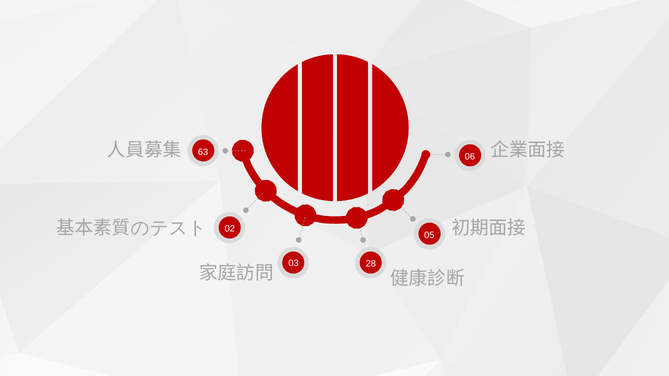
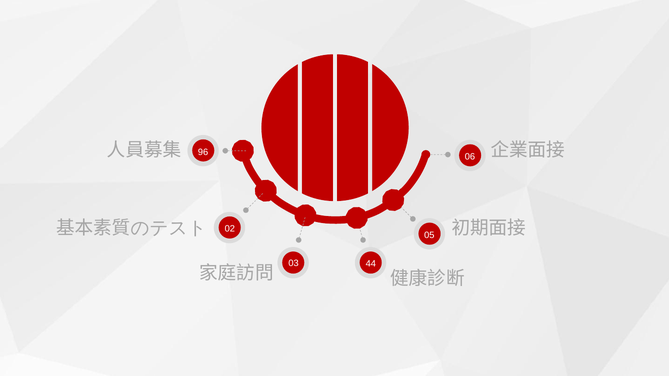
63: 63 -> 96 (203, 152)
28: 28 -> 44 (371, 264)
